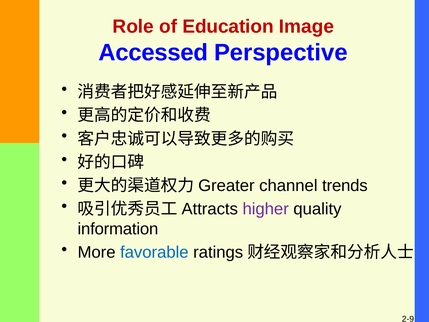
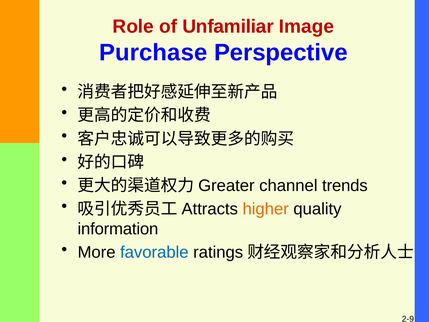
Education: Education -> Unfamiliar (228, 26)
Accessed: Accessed -> Purchase (153, 52)
higher colour: purple -> orange (266, 209)
